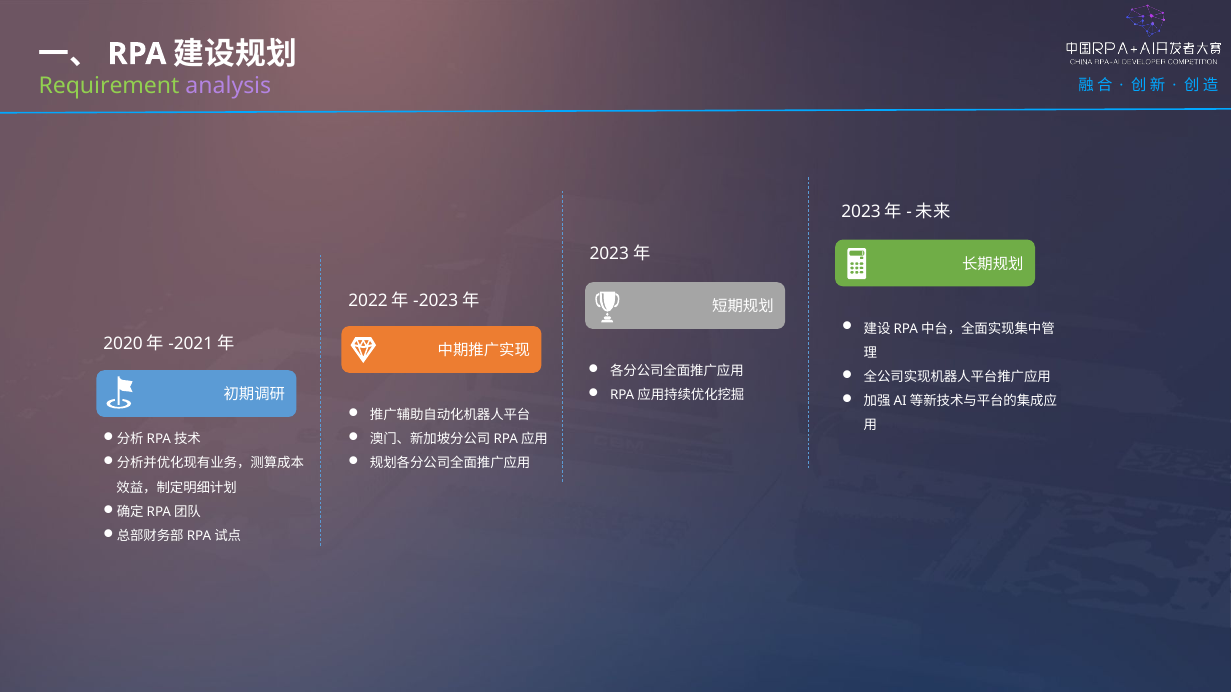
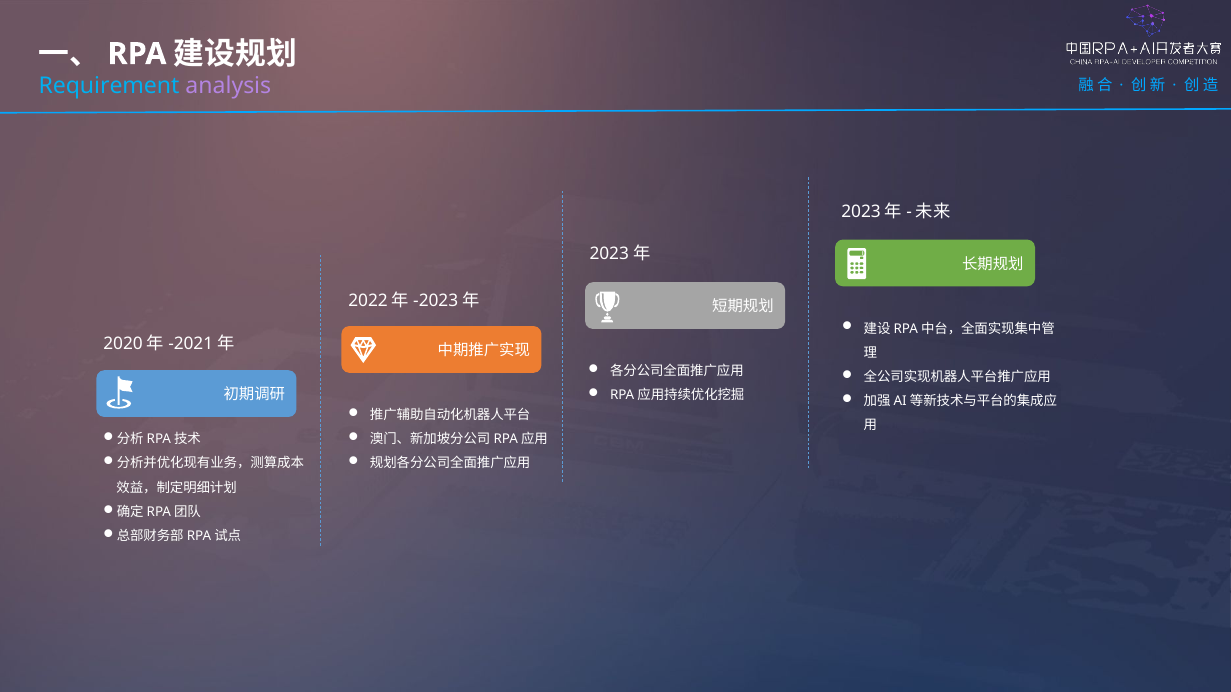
Requirement colour: light green -> light blue (109, 86)
